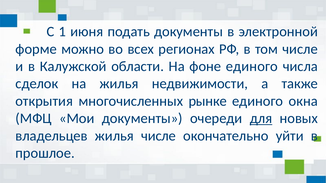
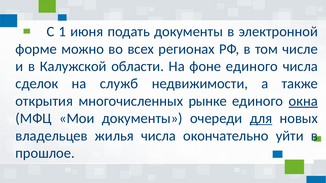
на жилья: жилья -> служб (119, 84)
окна underline: none -> present (303, 101)
жилья числе: числе -> числа (159, 136)
